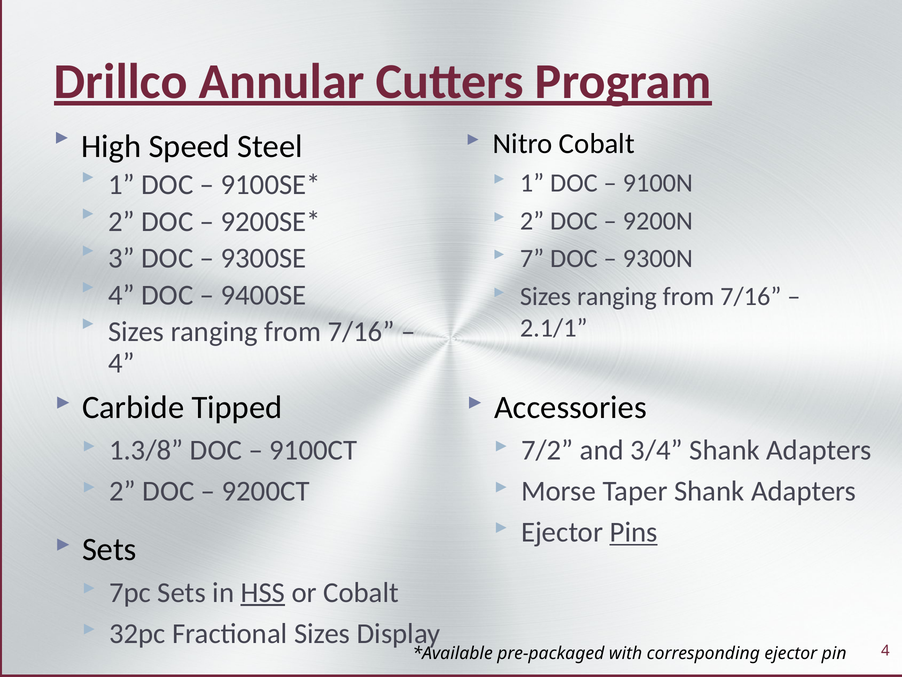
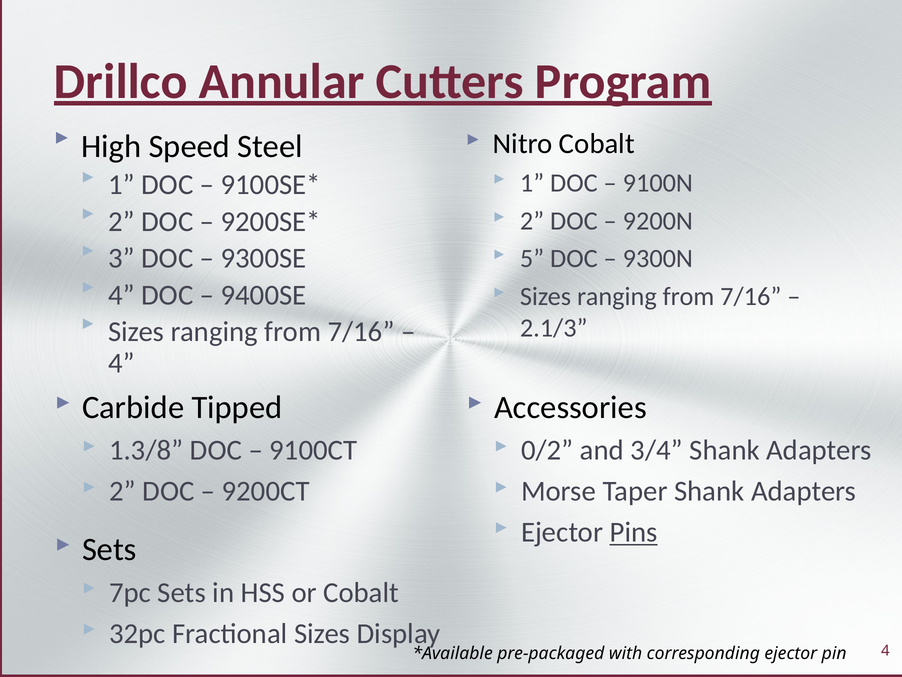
7: 7 -> 5 (532, 258)
2.1/1: 2.1/1 -> 2.1/3 (554, 328)
7/2: 7/2 -> 0/2 (547, 450)
HSS underline: present -> none (263, 592)
